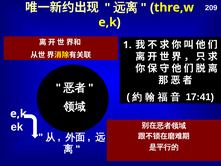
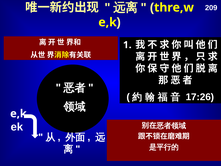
17:41: 17:41 -> 17:26 (200, 97)
